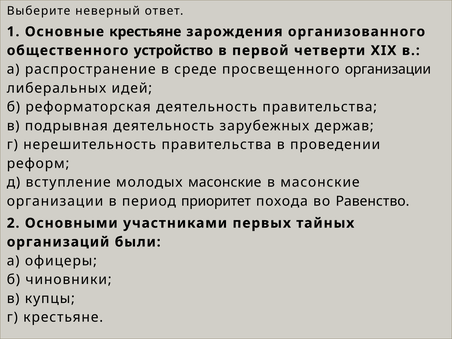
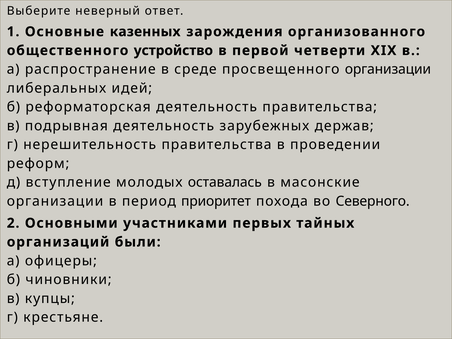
Основные крестьяне: крестьяне -> казенных (145, 32)
молодых масонские: масонские -> оставалась (225, 182)
Равенство: Равенство -> Северного (373, 201)
